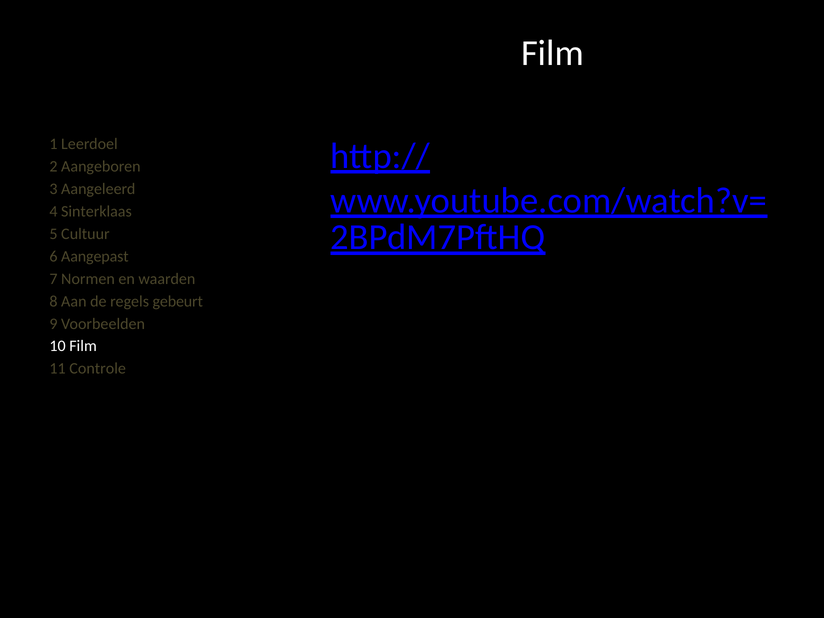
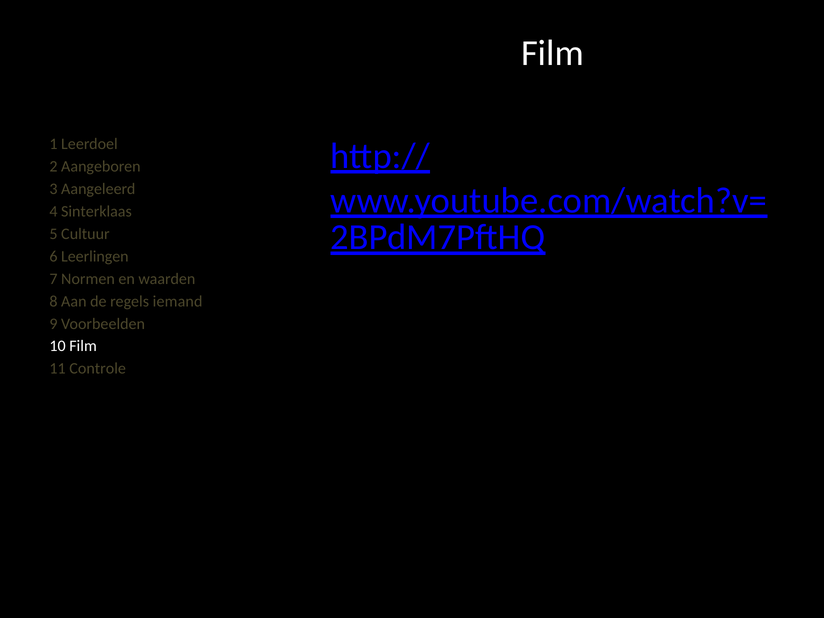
Aangepast: Aangepast -> Leerlingen (95, 256)
gebeurt: gebeurt -> iemand (178, 301)
